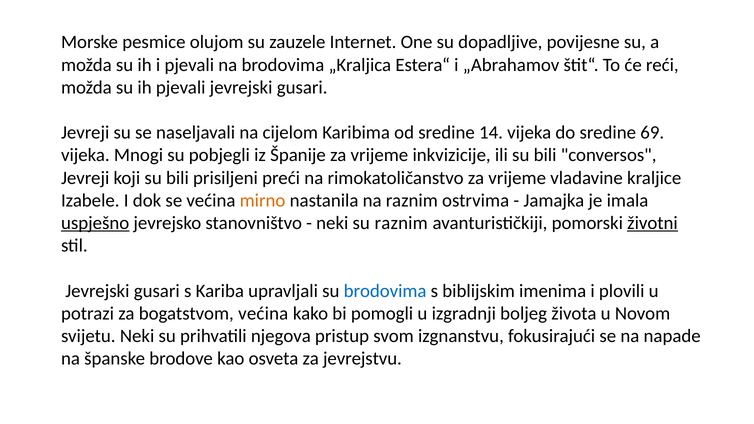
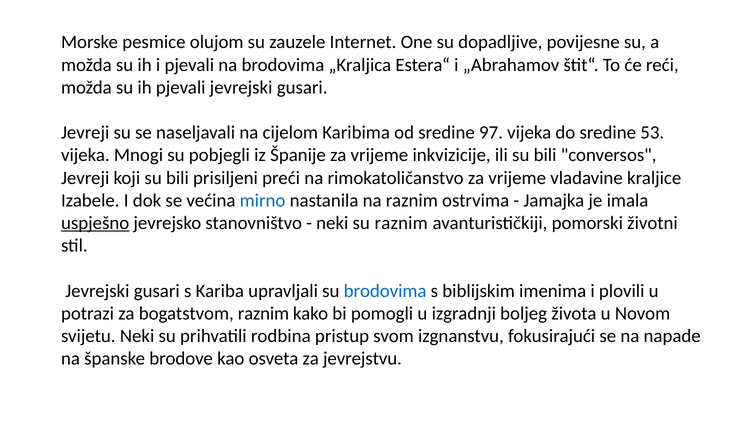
14: 14 -> 97 (491, 133)
69: 69 -> 53 (652, 133)
mirno colour: orange -> blue (263, 201)
životni underline: present -> none (653, 223)
bogatstvom većina: većina -> raznim (263, 314)
njegova: njegova -> rodbina (281, 336)
